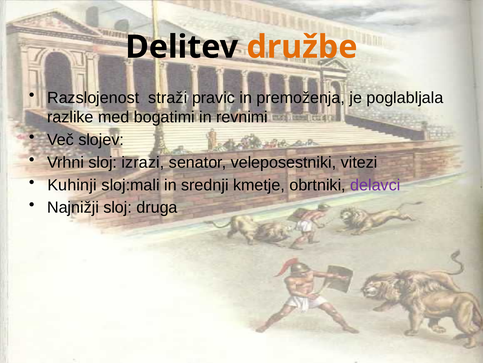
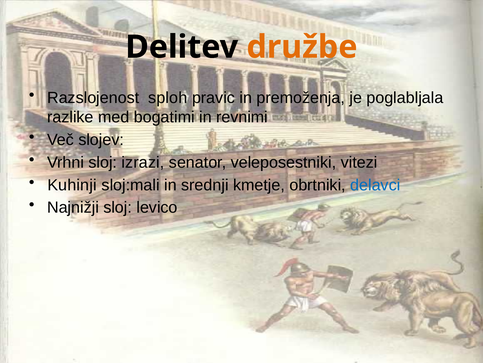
straži: straži -> sploh (168, 98)
delavci colour: purple -> blue (375, 185)
druga: druga -> levico (157, 207)
